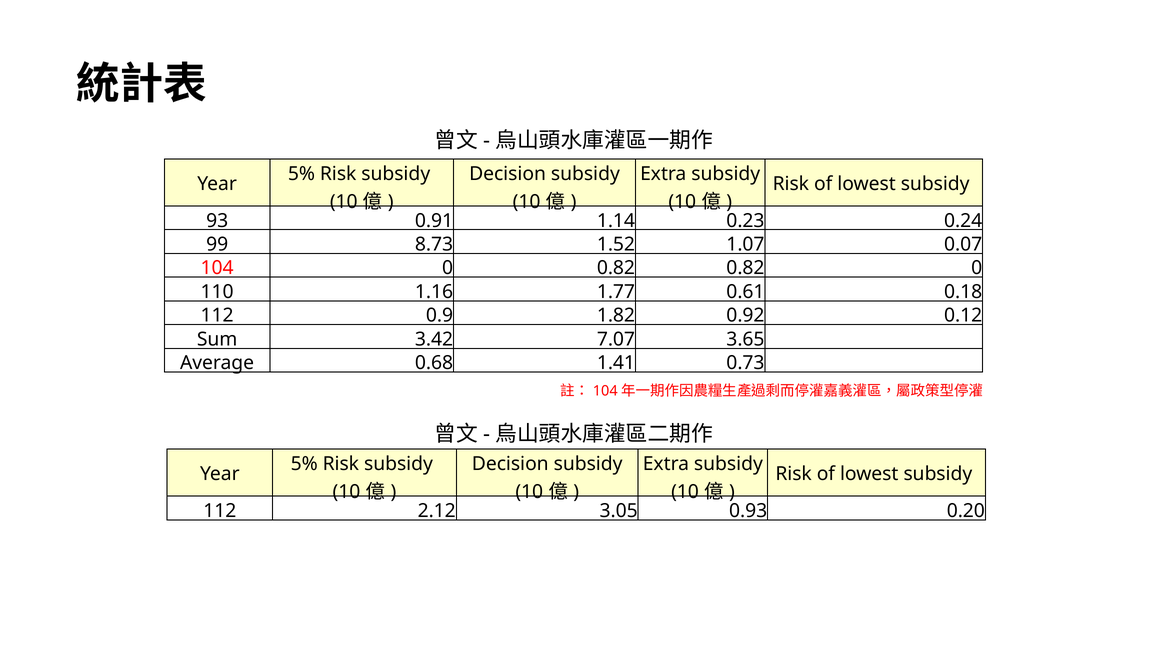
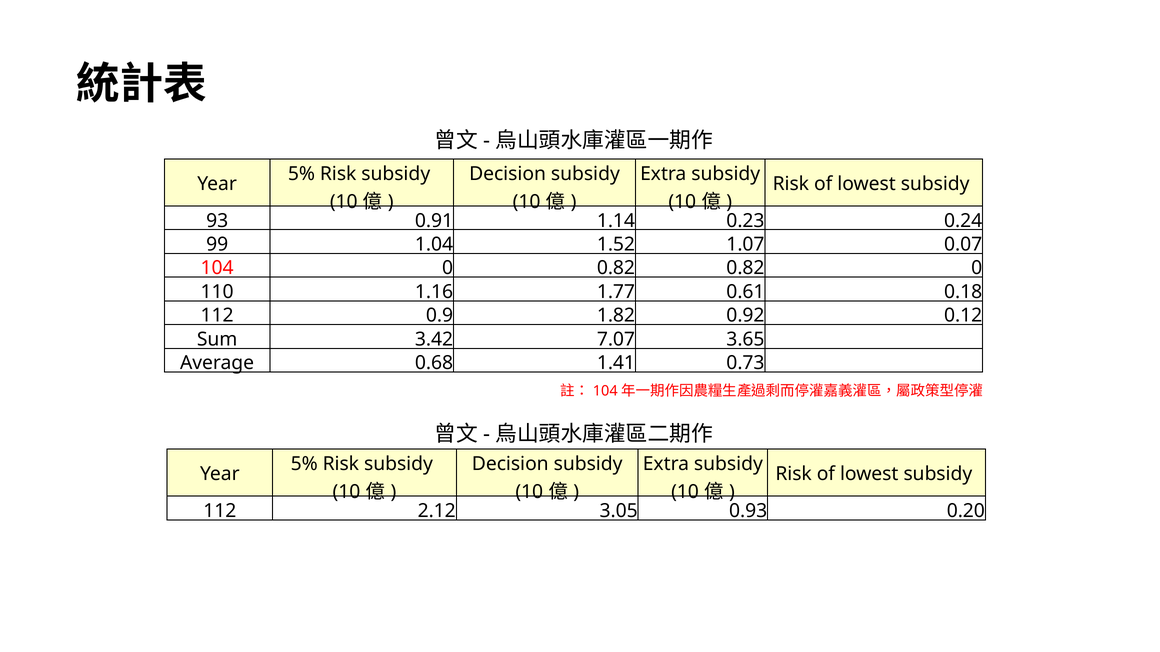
8.73: 8.73 -> 1.04 (434, 245)
